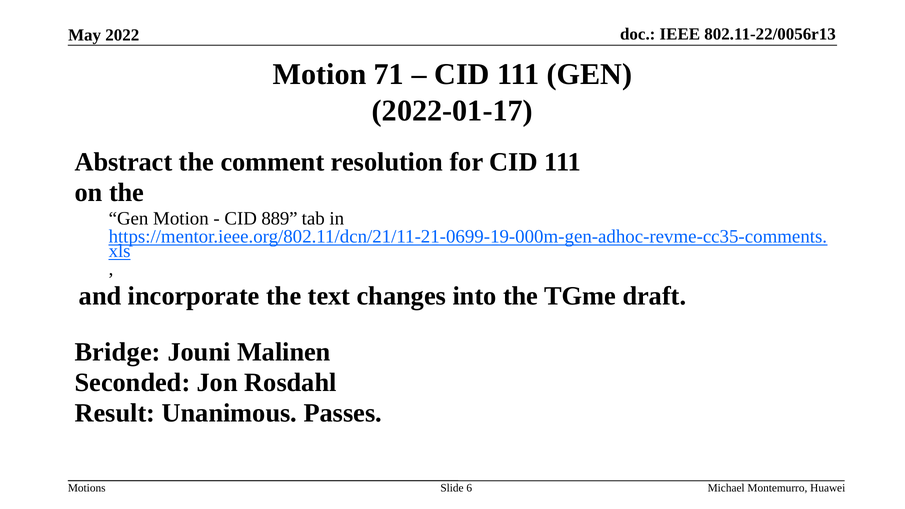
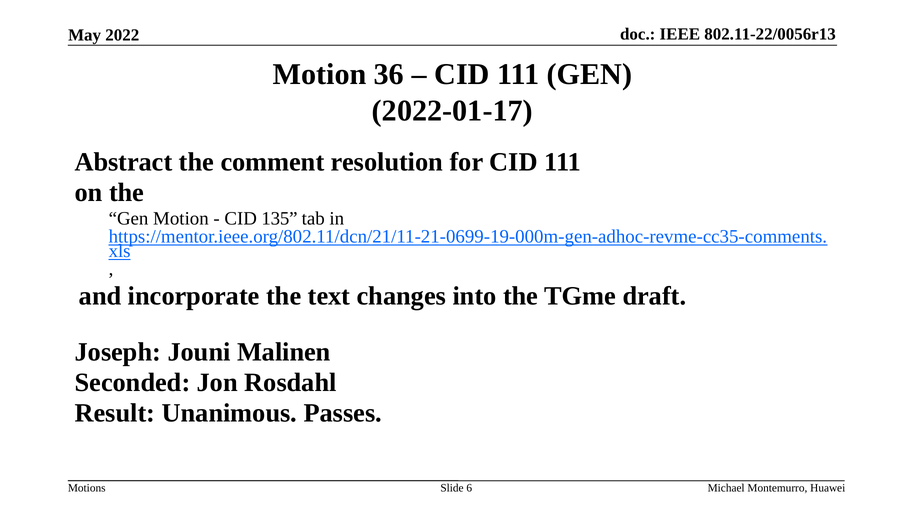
71: 71 -> 36 (389, 74)
889: 889 -> 135 (279, 219)
Bridge: Bridge -> Joseph (118, 352)
